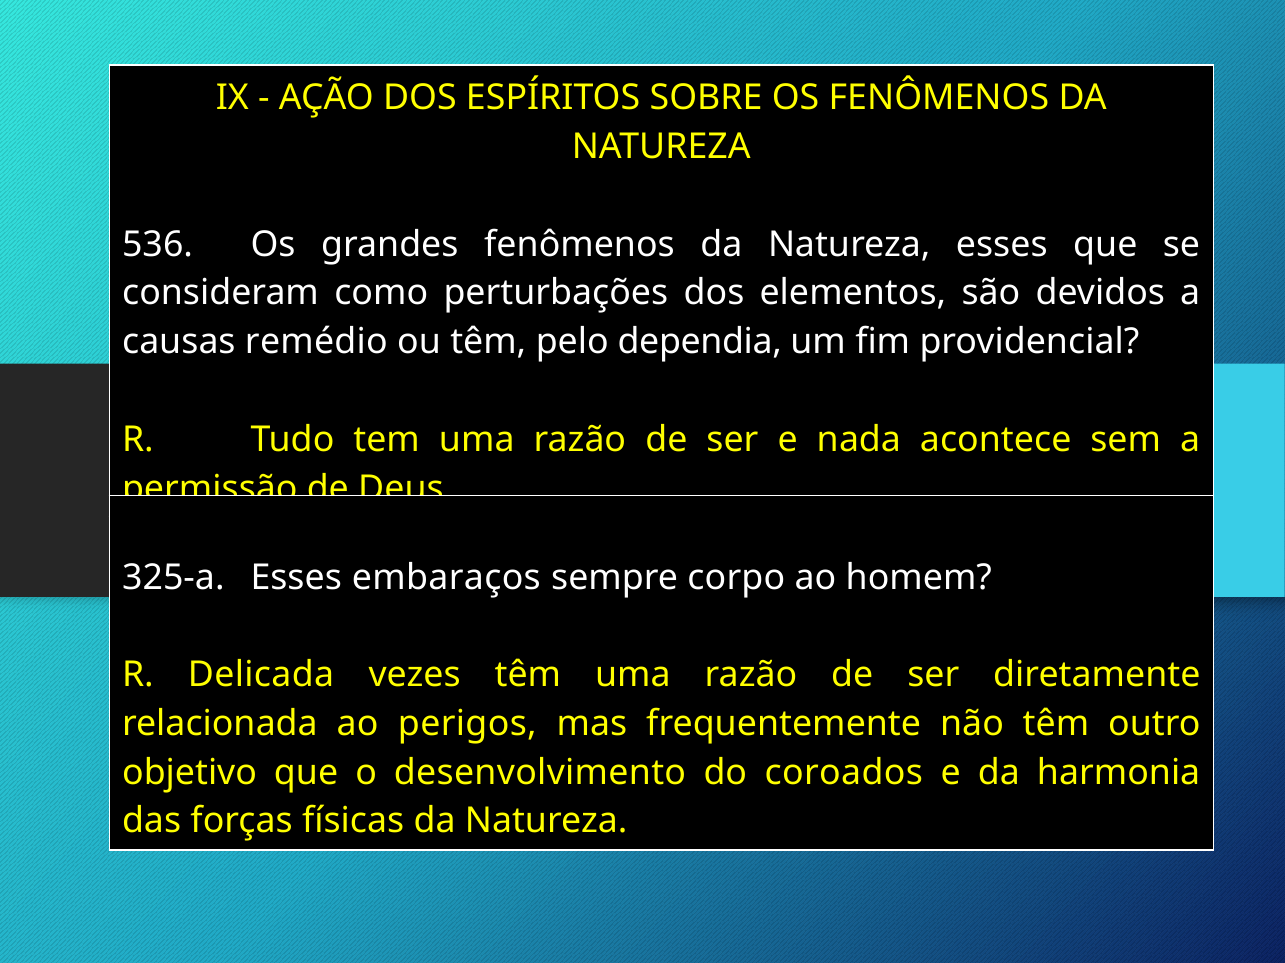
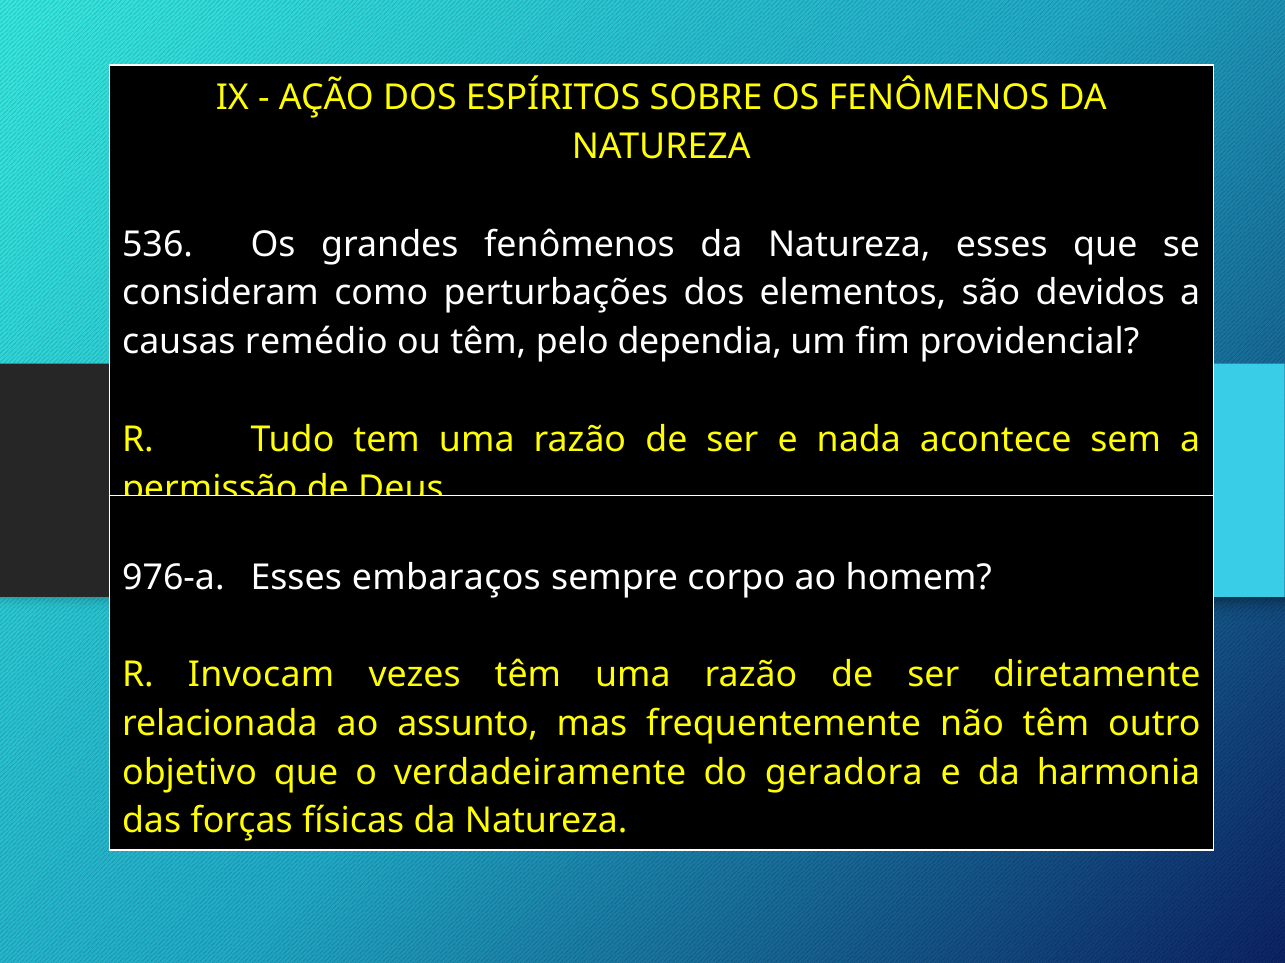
325-a: 325-a -> 976-a (173, 578)
Delicada: Delicada -> Invocam (261, 675)
perigos: perigos -> assunto (468, 724)
desenvolvimento: desenvolvimento -> verdadeiramente (540, 773)
coroados: coroados -> geradora (844, 773)
